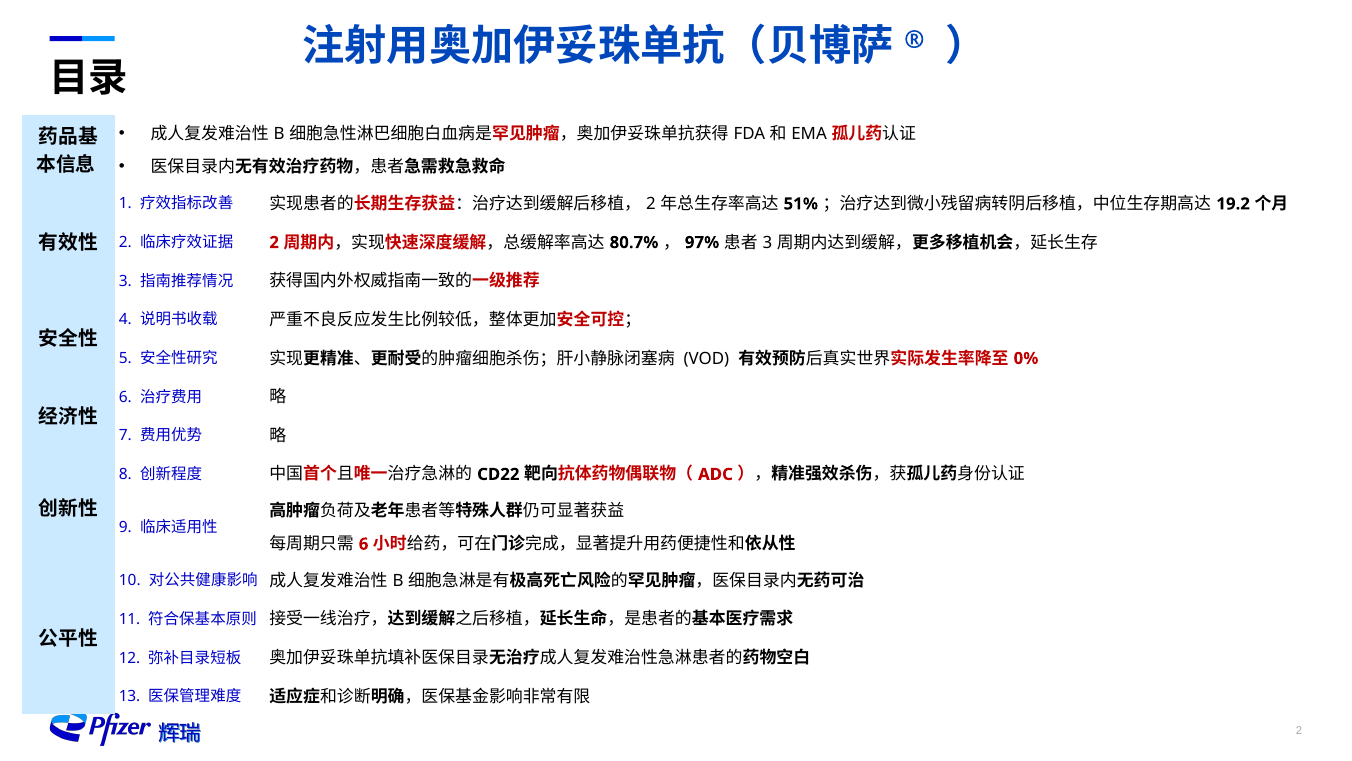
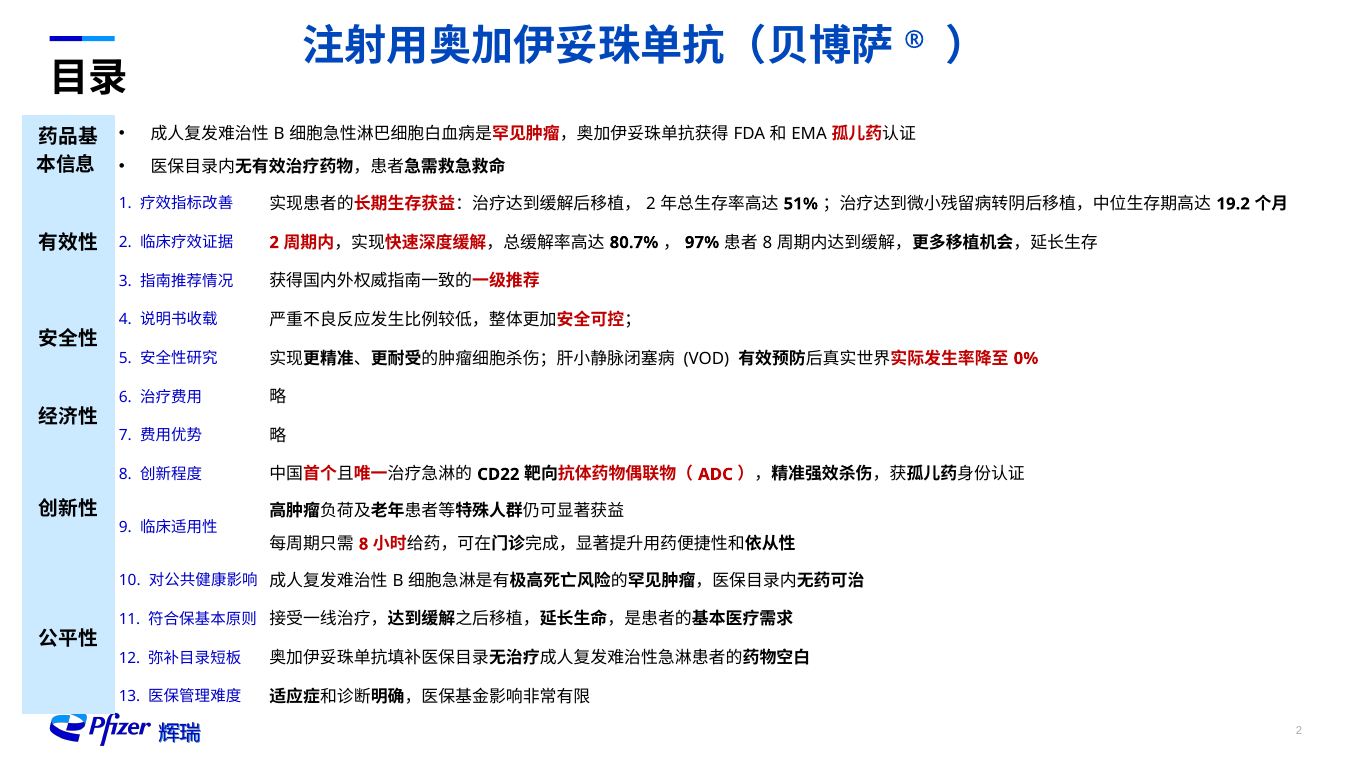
3: 3 -> 8 (767, 242)
6: 6 -> 8 (364, 544)
